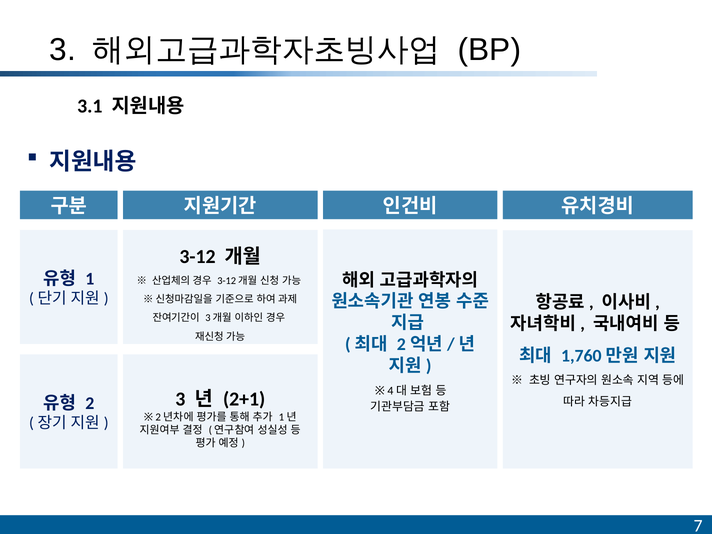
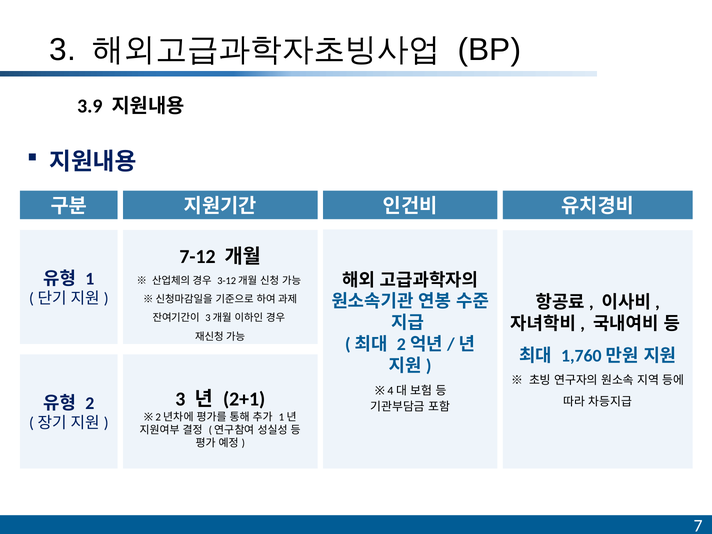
3.1: 3.1 -> 3.9 (90, 106)
3-12: 3-12 -> 7-12 (197, 257)
